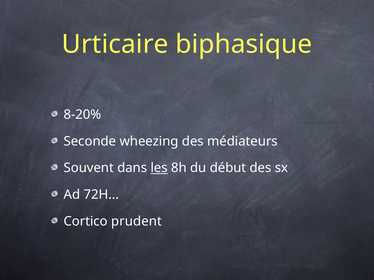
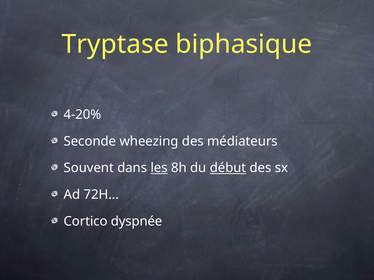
Urticaire: Urticaire -> Tryptase (115, 44)
8-20%: 8-20% -> 4-20% (82, 115)
début underline: none -> present (228, 168)
prudent: prudent -> dyspnée (137, 222)
